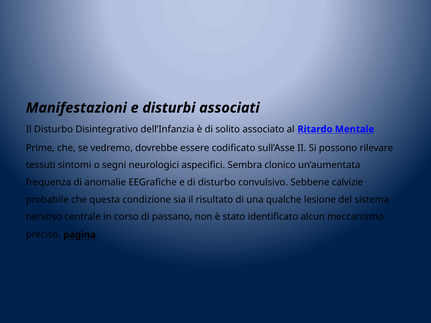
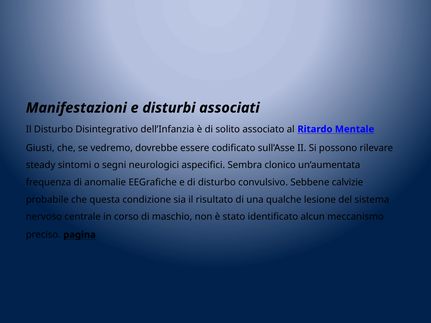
Prime: Prime -> Giusti (40, 148)
tessuti: tessuti -> steady (41, 165)
passano: passano -> maschio (172, 217)
